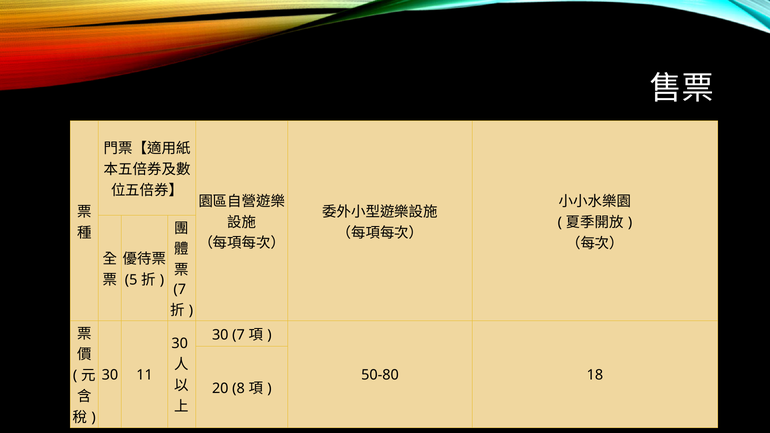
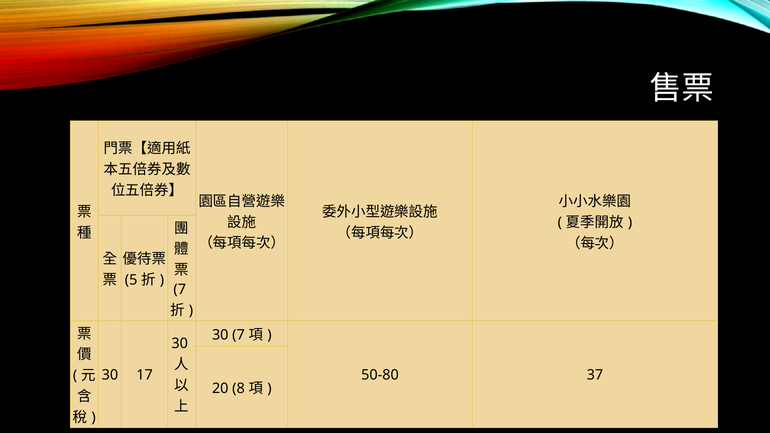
11: 11 -> 17 (145, 375)
18: 18 -> 37 (595, 375)
